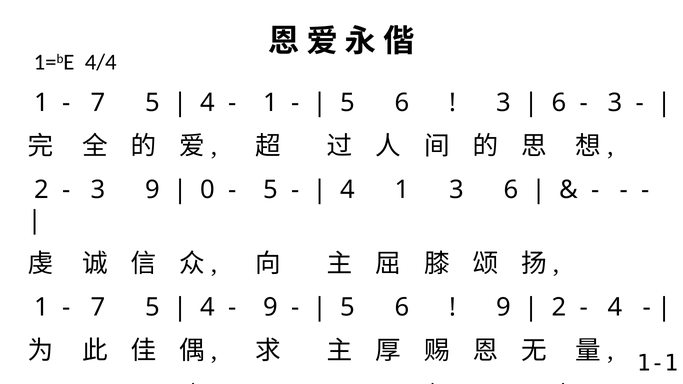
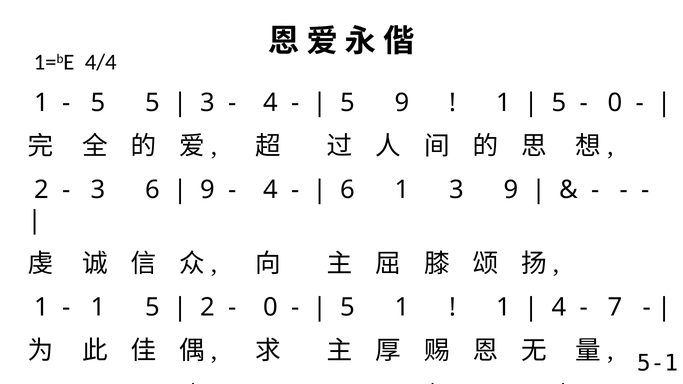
7: 7 -> 5 (98, 103)
4: 4 -> 3 (208, 103)
1: 1 -> 4 (271, 103)
6: 6 -> 9 (402, 103)
3: 3 -> 1 (504, 103)
6: 6 -> 5 (559, 103)
3: 3 -> 0 (615, 103)
3 9: 9 -> 6 (152, 190)
0: 0 -> 9 (208, 190)
5: 5 -> 4 (271, 190)
4: 4 -> 6 (348, 190)
3 6: 6 -> 9 (511, 190)
7: 7 -> 1 (98, 308)
4: 4 -> 2 (208, 308)
9: 9 -> 0 (271, 308)
6: 6 -> 1 (402, 308)
9: 9 -> 1 (504, 308)
2: 2 -> 4 (559, 308)
4: 4 -> 7 (615, 308)
1-1: 1-1 -> 5-1 (658, 363)
